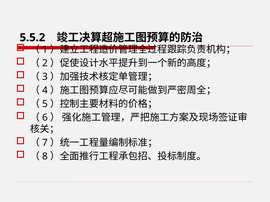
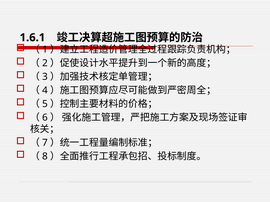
5.5.2: 5.5.2 -> 1.6.1 (32, 38)
